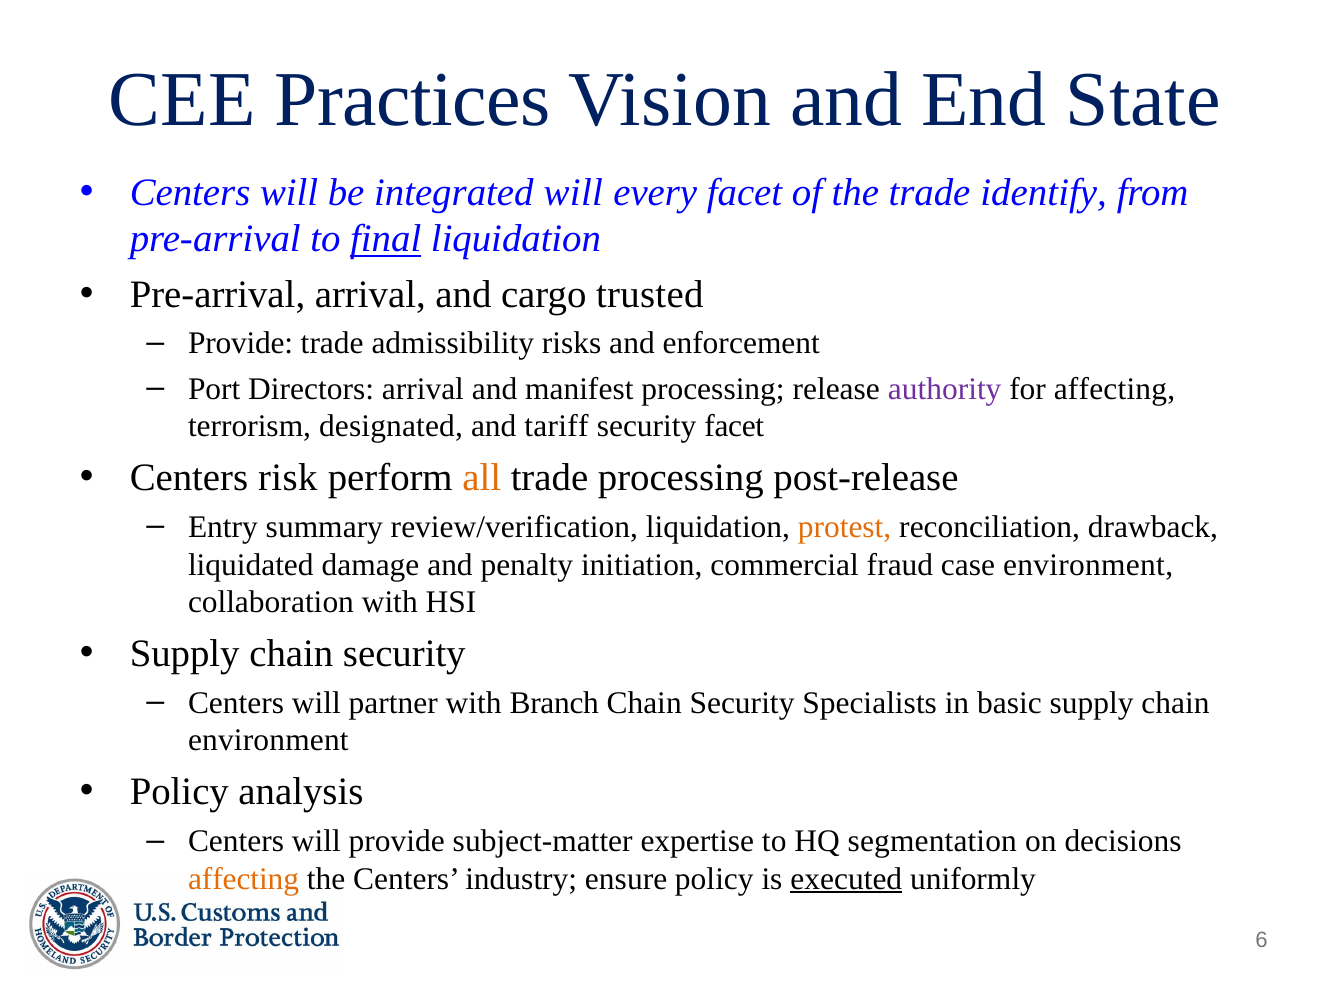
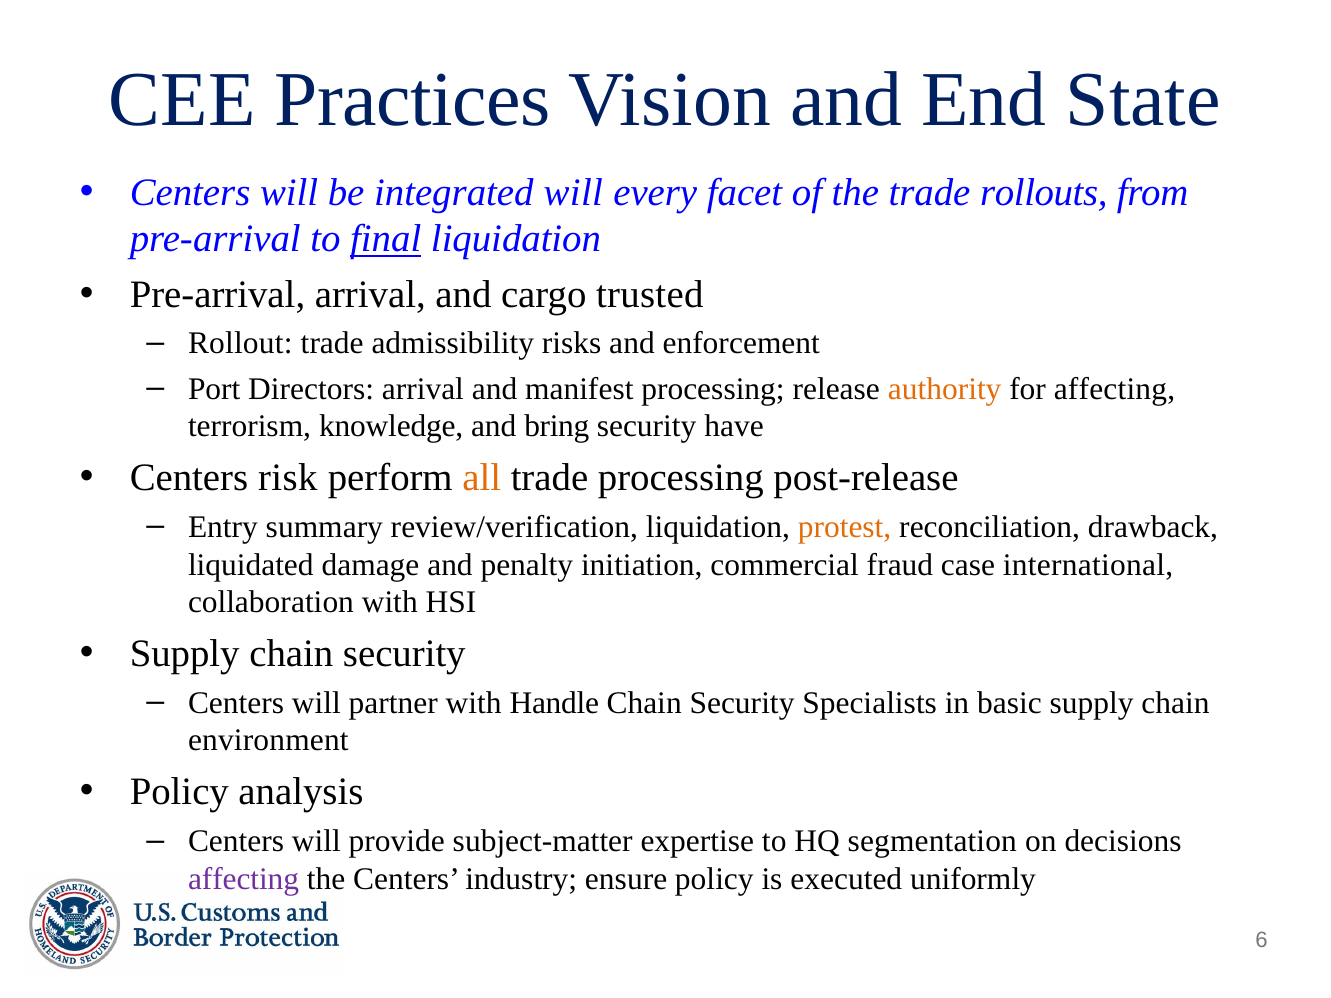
identify: identify -> rollouts (1044, 193)
Provide: Provide -> Rollout (240, 344)
authority colour: purple -> orange (945, 389)
designated: designated -> knowledge (391, 426)
tariff: tariff -> bring (557, 426)
security facet: facet -> have (734, 426)
case environment: environment -> international (1088, 565)
Branch: Branch -> Handle (554, 703)
affecting colour: orange -> purple (244, 879)
executed underline: present -> none (846, 879)
